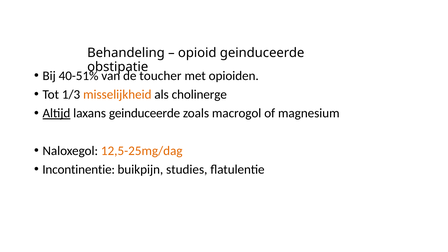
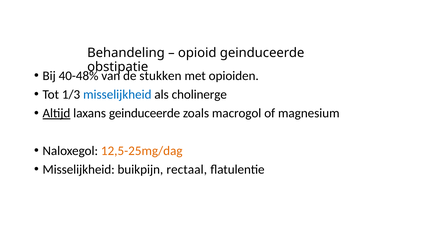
40-51%: 40-51% -> 40-48% (79, 76)
toucher: toucher -> stukken (160, 76)
misselijkheid colour: orange -> blue (117, 94)
Incontinentie: Incontinentie -> Misselijkheid (79, 169)
studies: studies -> rectaal (187, 169)
